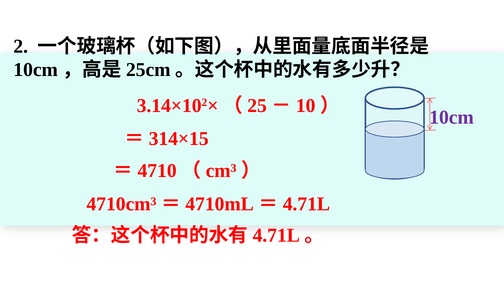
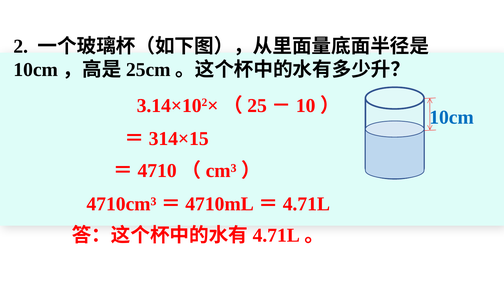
10cm colour: purple -> blue (452, 117)
